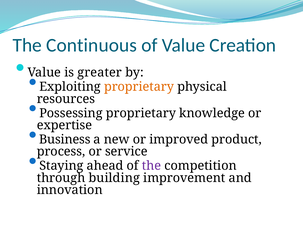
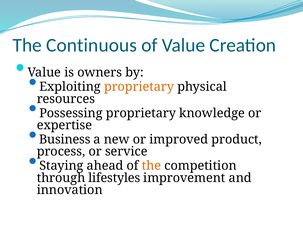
greater: greater -> owners (100, 73)
the colour: purple -> orange (152, 166)
building: building -> lifestyles (114, 178)
